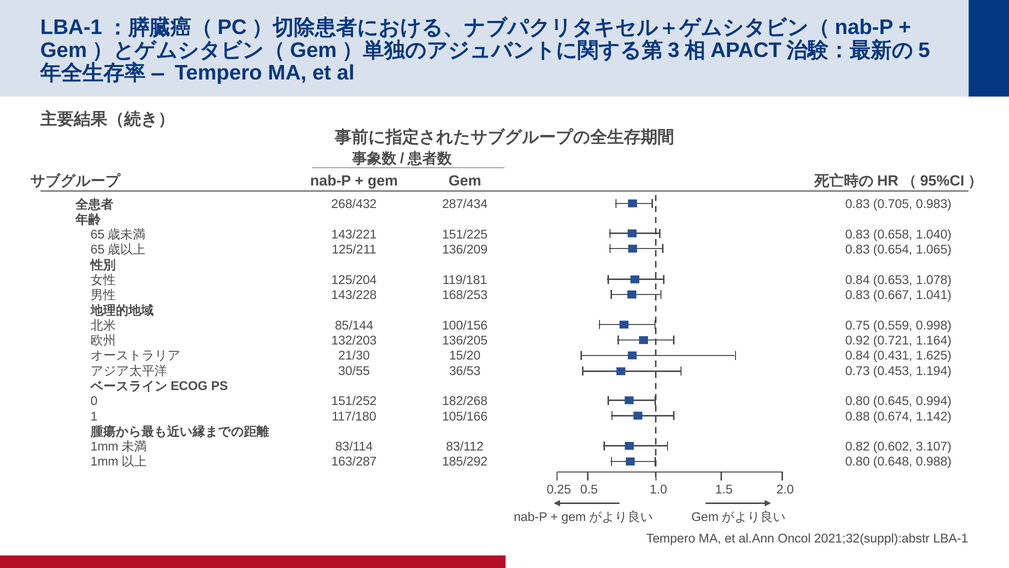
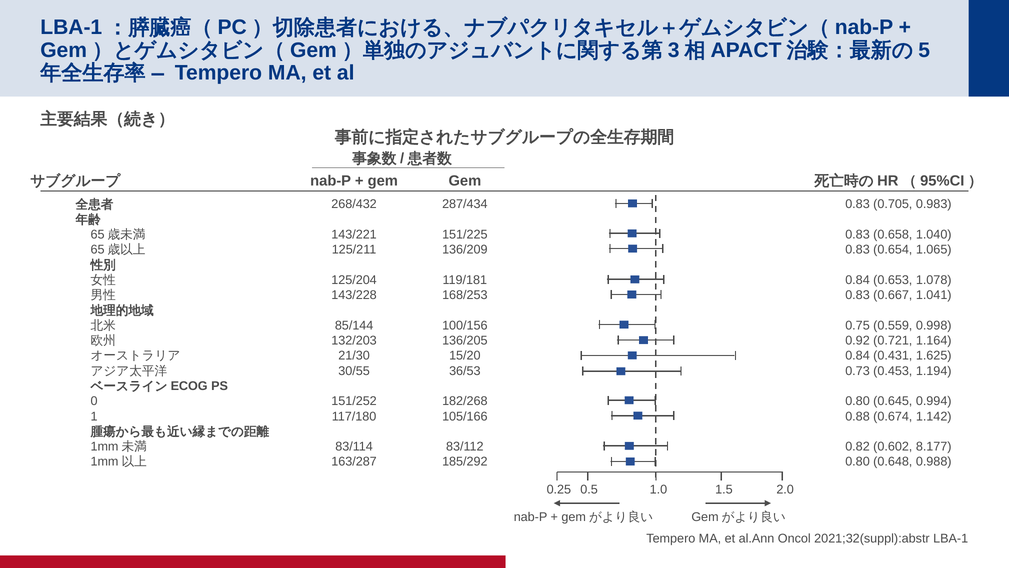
3.107: 3.107 -> 8.177 (934, 446)
